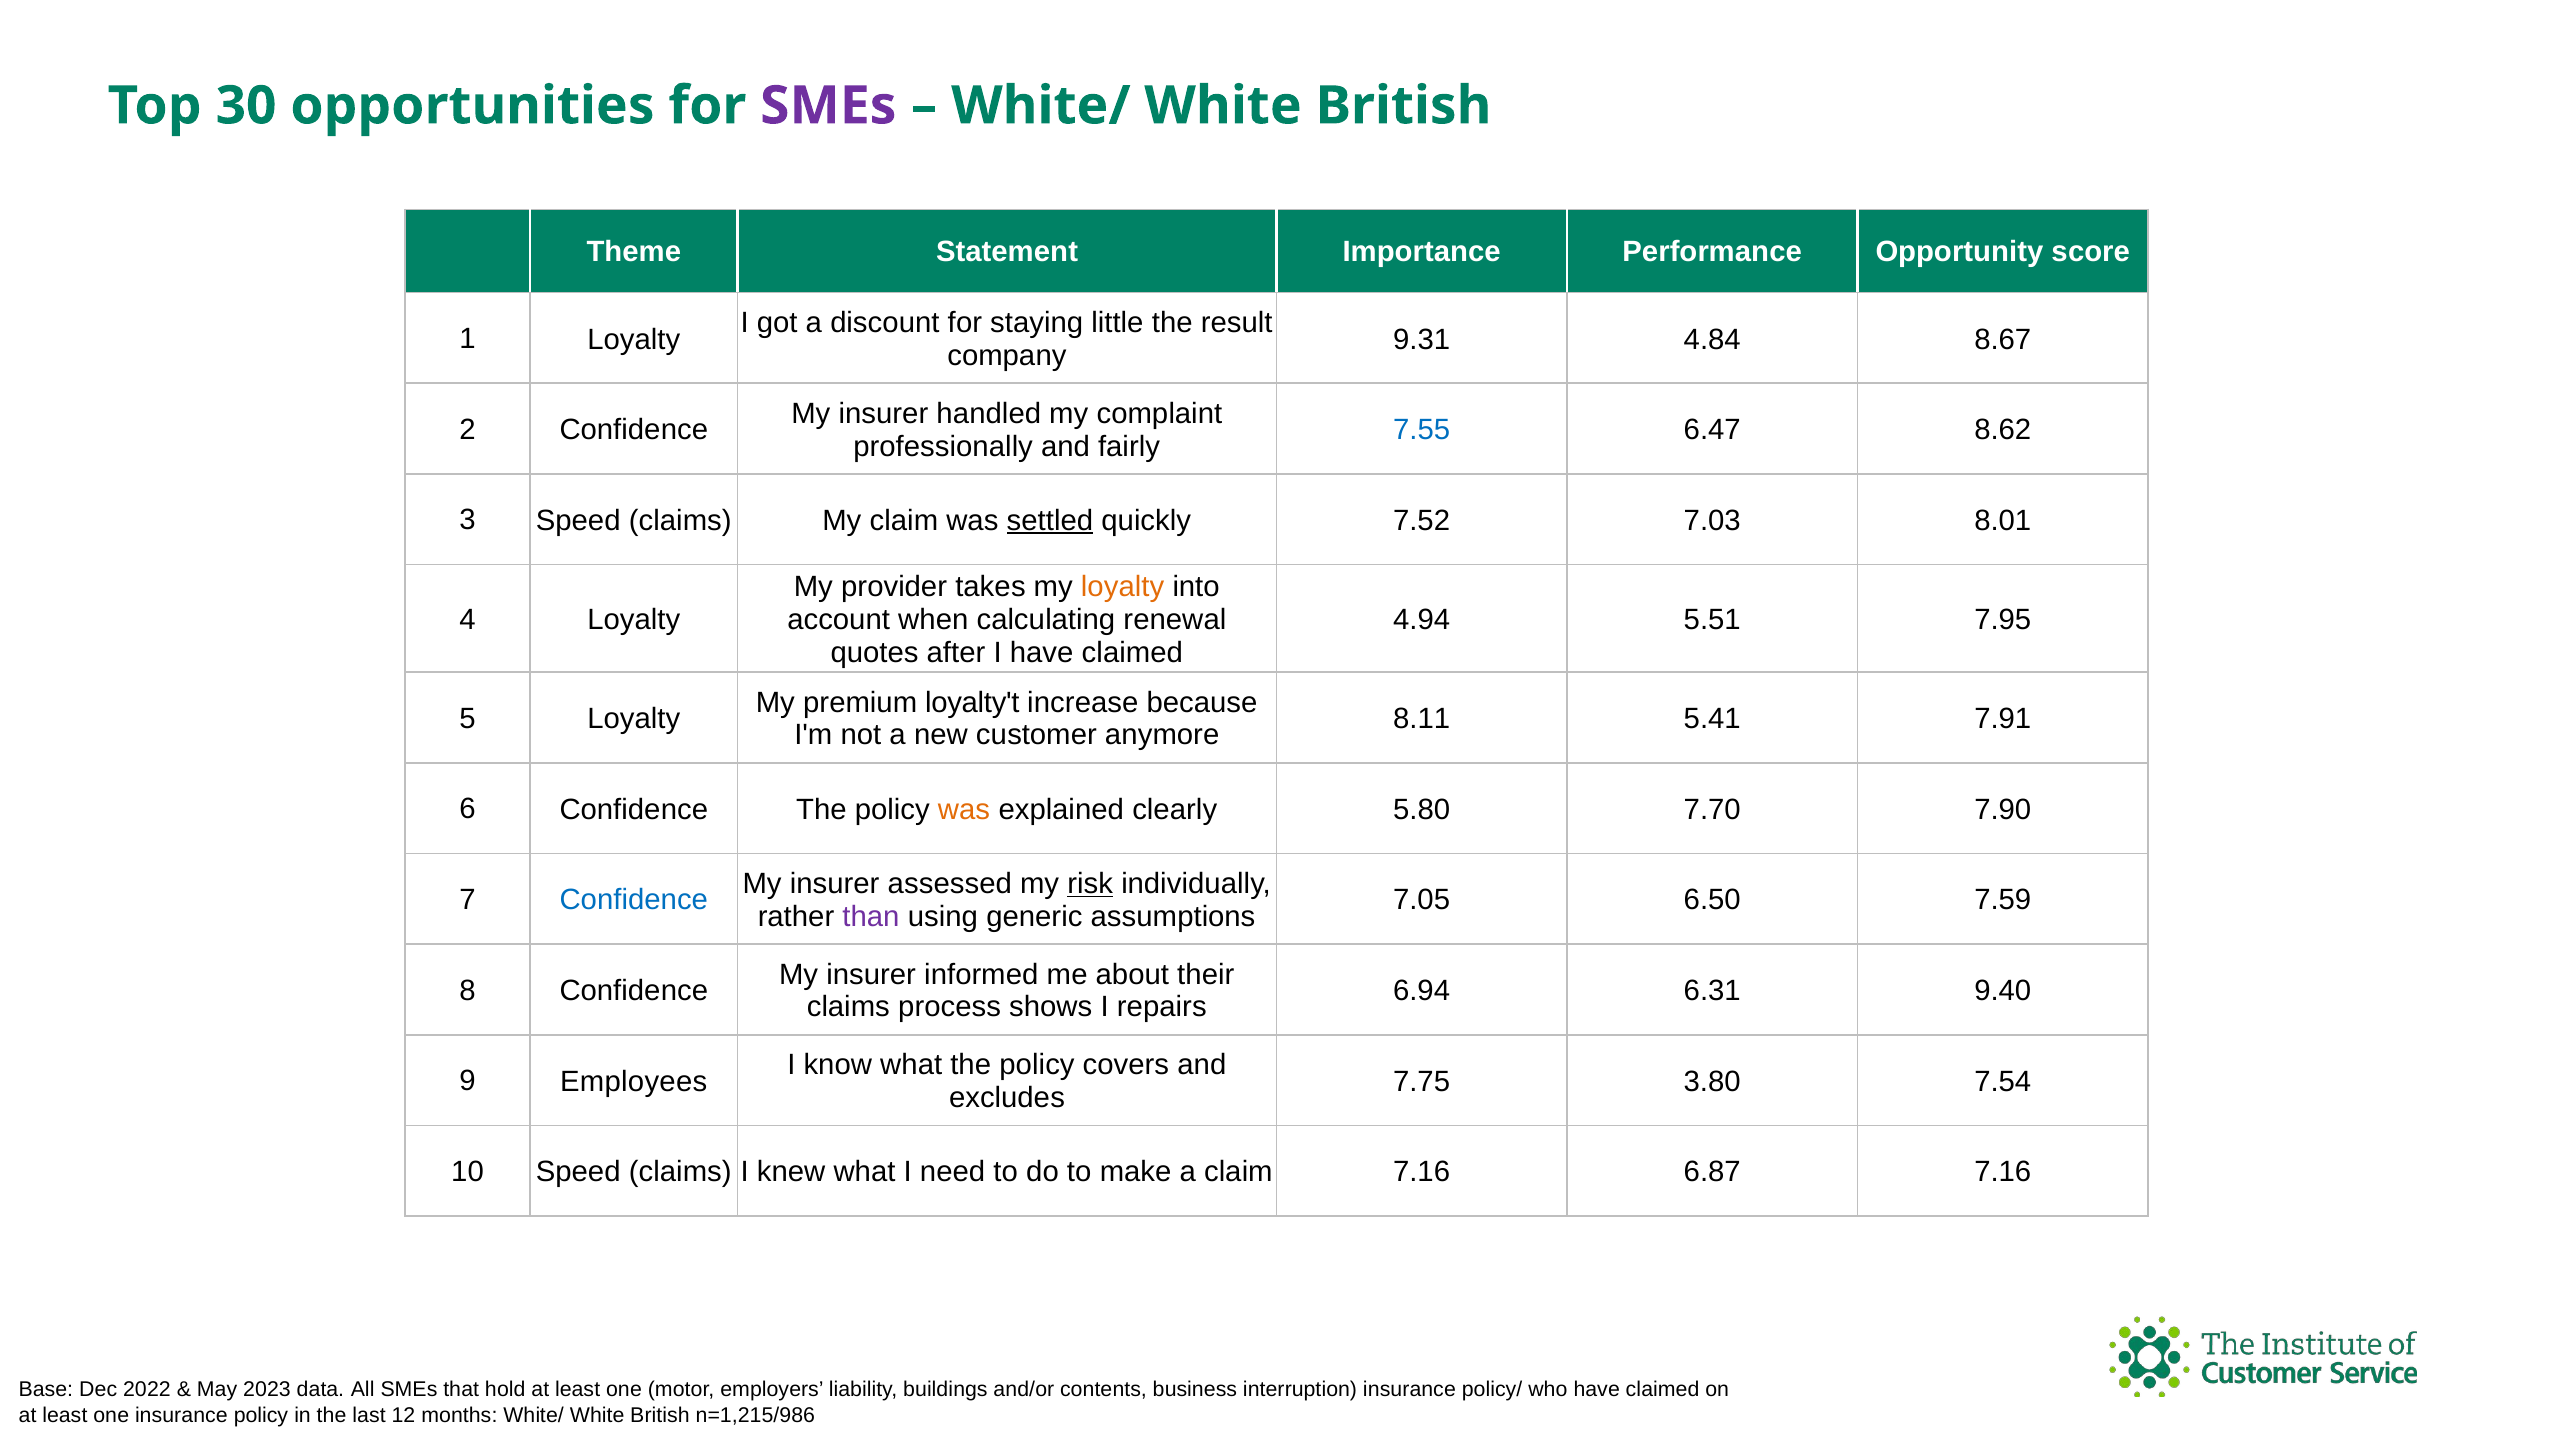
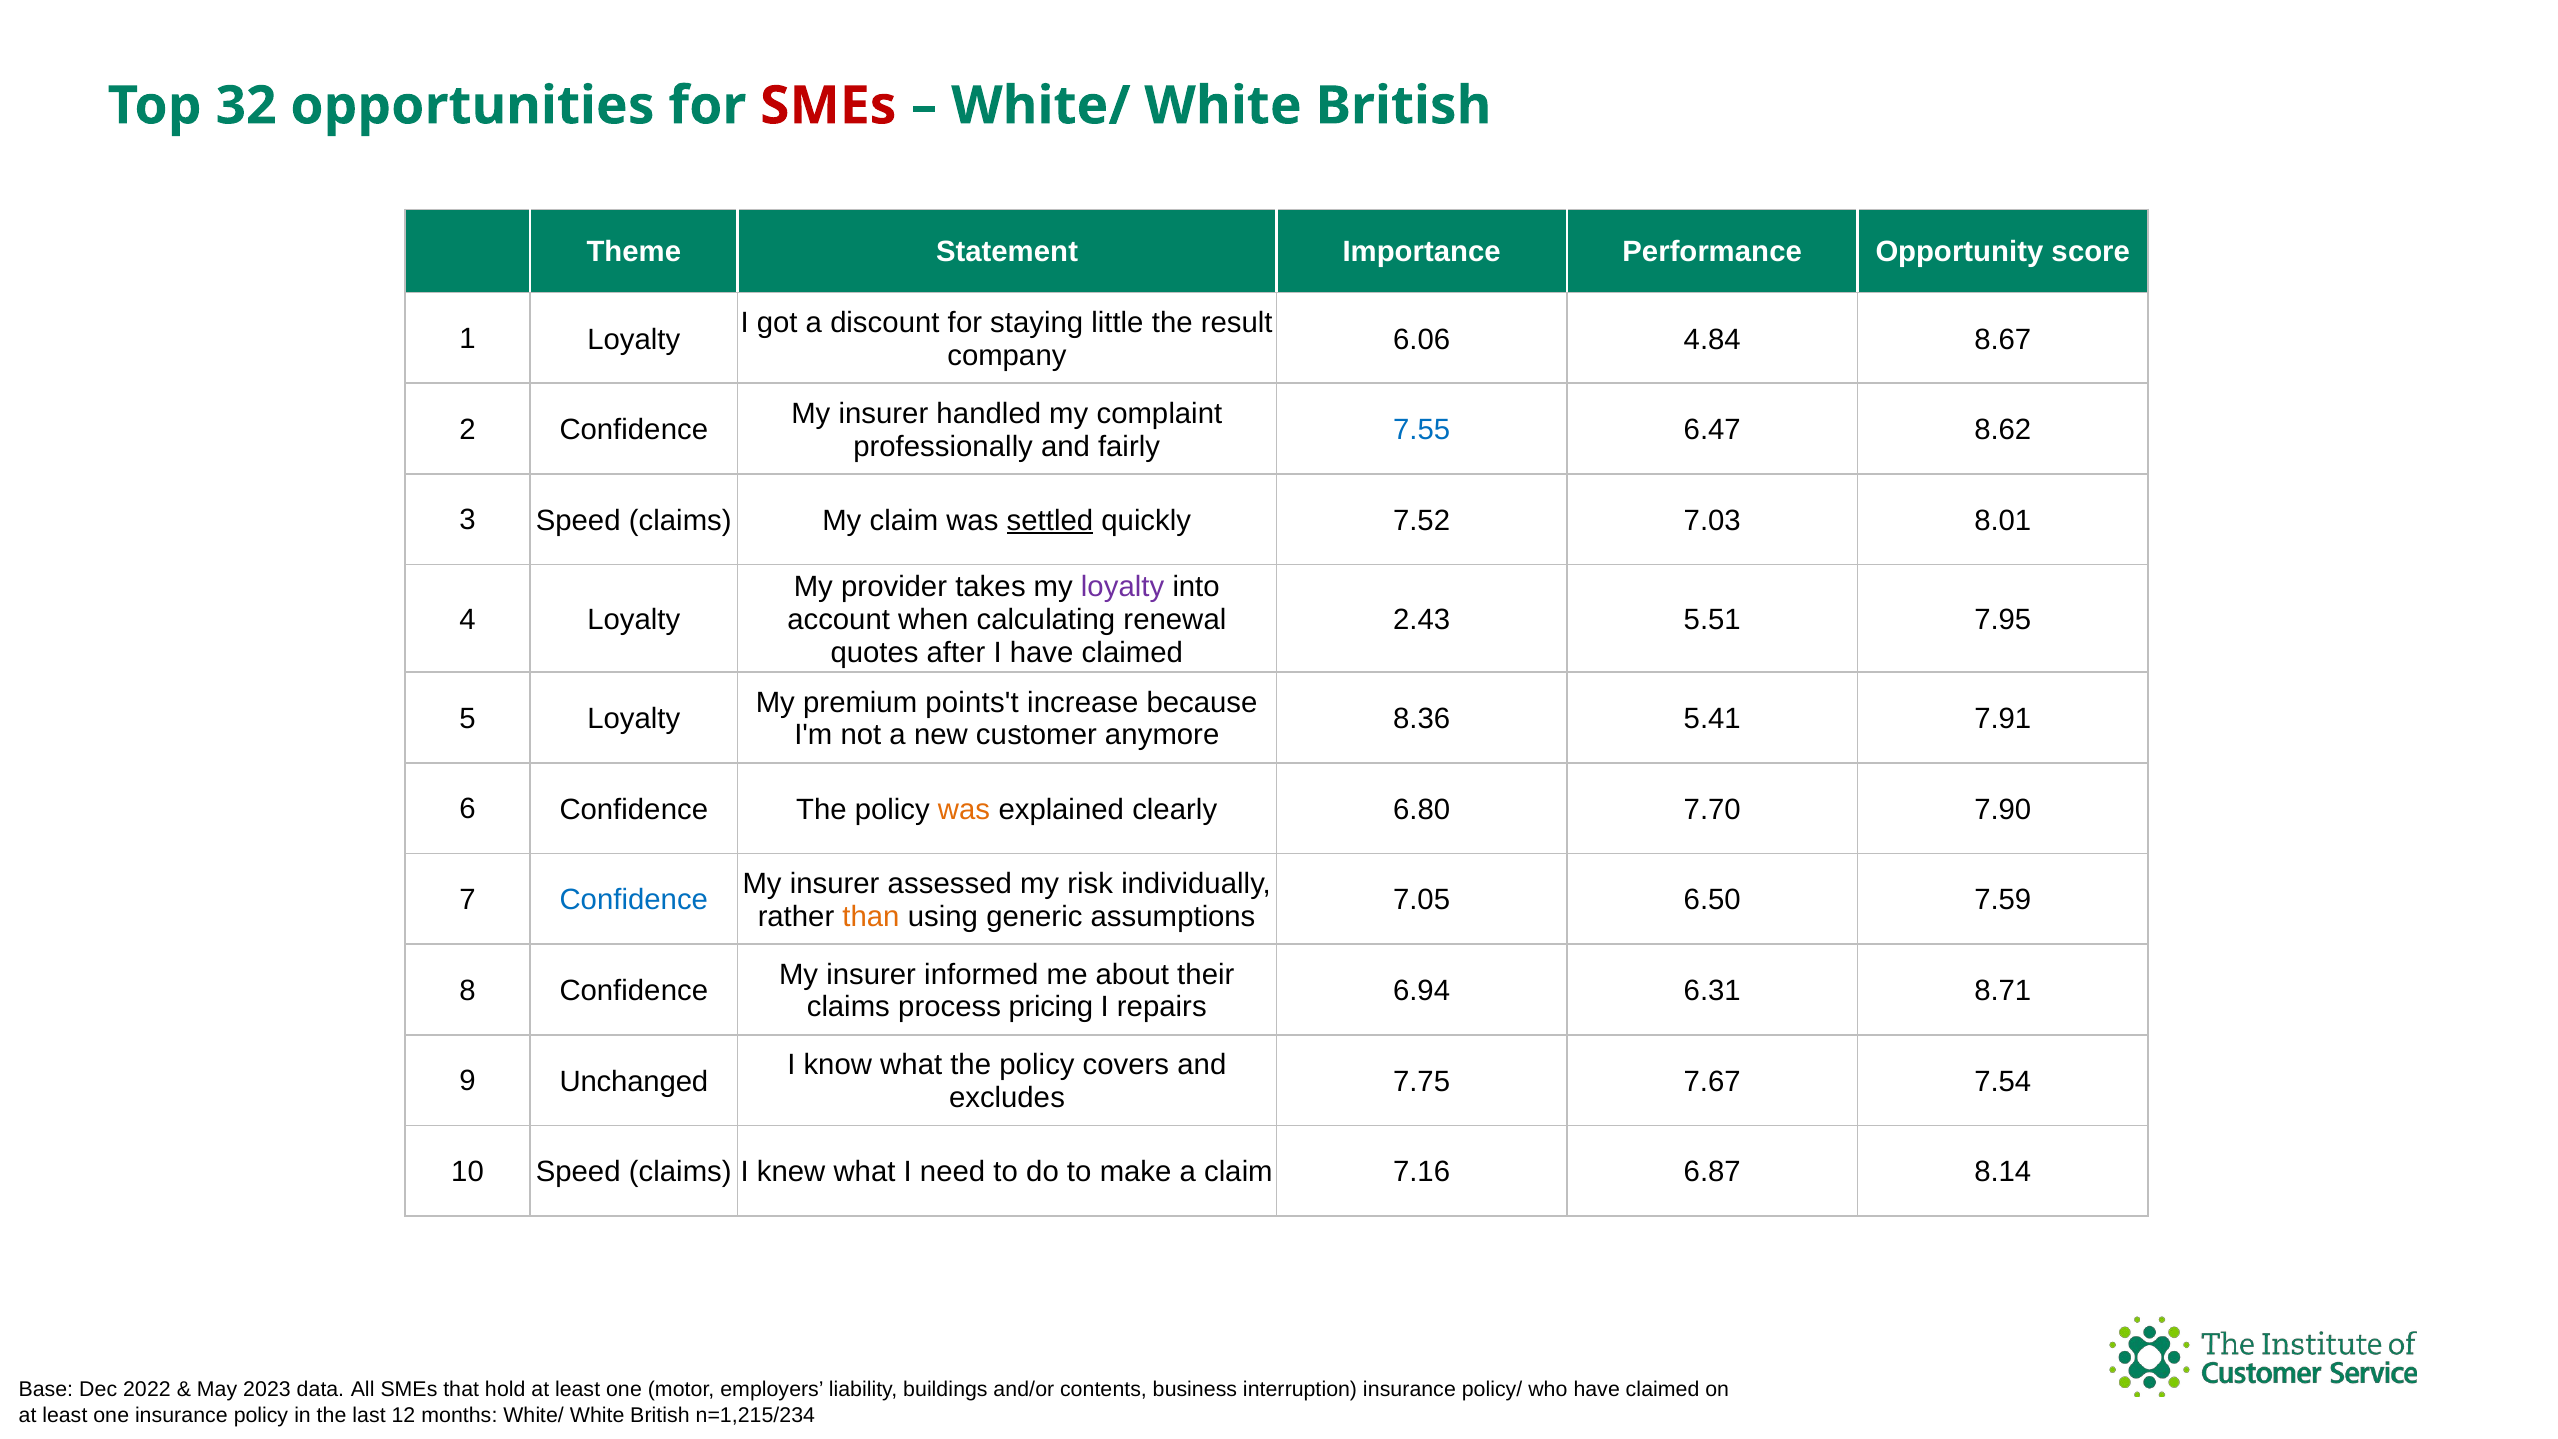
30: 30 -> 32 (246, 106)
SMEs colour: purple -> red (828, 106)
9.31: 9.31 -> 6.06 (1422, 339)
loyalty colour: orange -> purple (1123, 587)
4.94: 4.94 -> 2.43 (1422, 620)
loyalty't: loyalty't -> points't (972, 703)
8.11: 8.11 -> 8.36 (1422, 719)
5.80: 5.80 -> 6.80 (1422, 810)
risk underline: present -> none (1090, 884)
than colour: purple -> orange (871, 916)
9.40: 9.40 -> 8.71 (2003, 991)
shows: shows -> pricing (1051, 1007)
Employees: Employees -> Unchanged (634, 1081)
3.80: 3.80 -> 7.67 (1712, 1081)
6.87 7.16: 7.16 -> 8.14 (2003, 1172)
n=1,215/986: n=1,215/986 -> n=1,215/234 (755, 1415)
